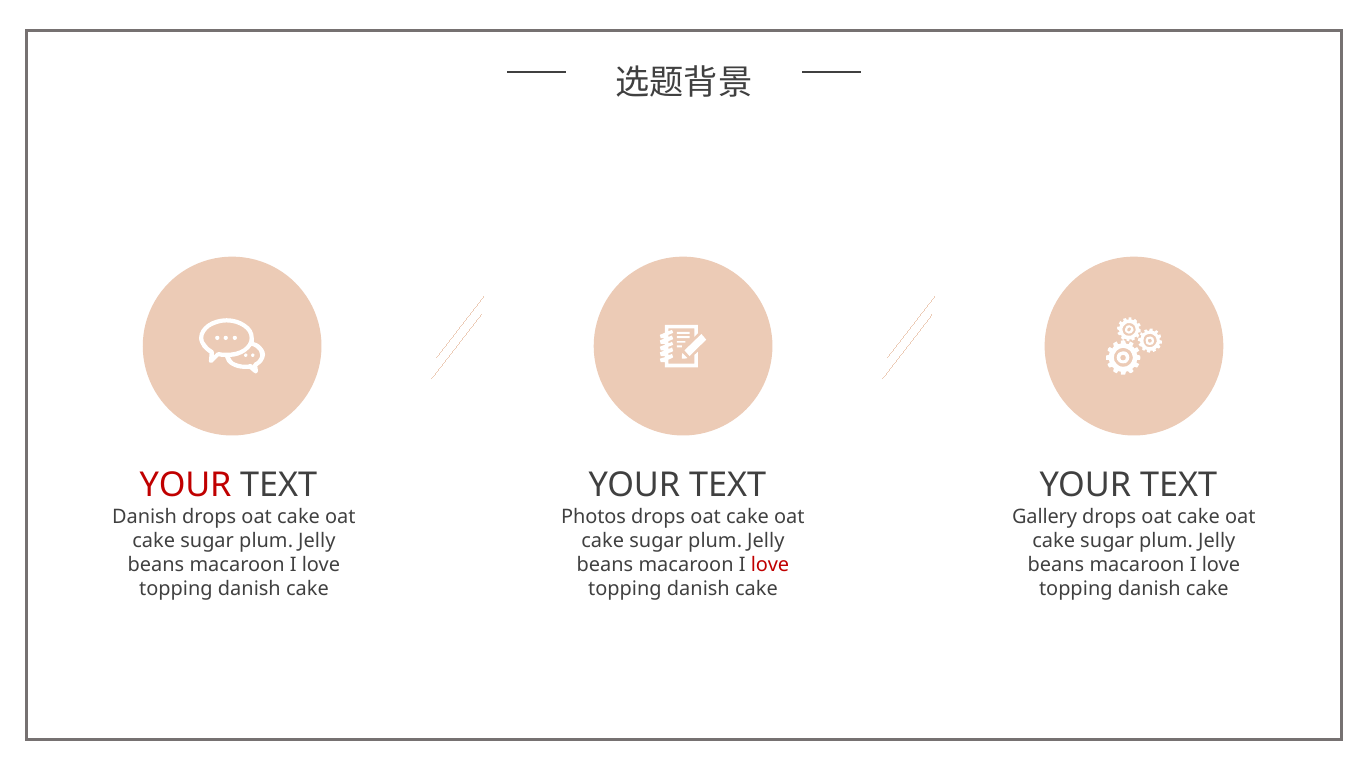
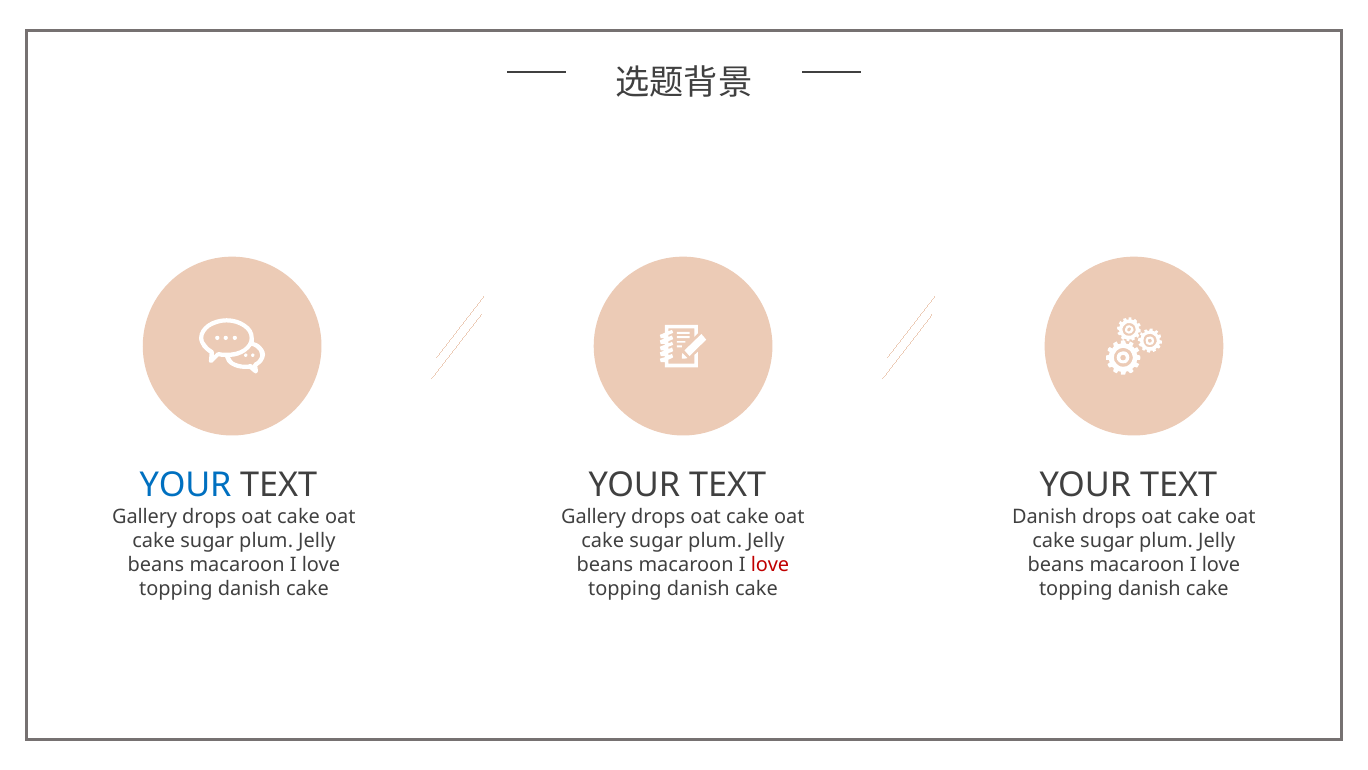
YOUR colour: red -> blue (185, 485)
Danish: Danish -> Gallery (145, 516)
Photos: Photos -> Gallery (594, 516)
Gallery: Gallery -> Danish (1045, 516)
